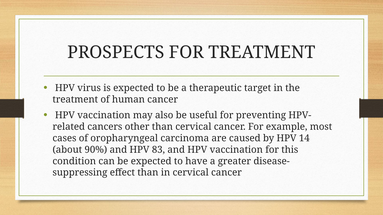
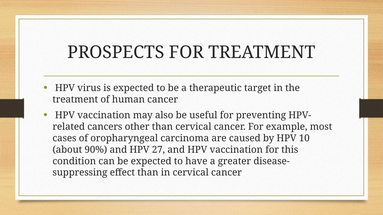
14: 14 -> 10 (304, 138)
83: 83 -> 27 (158, 150)
